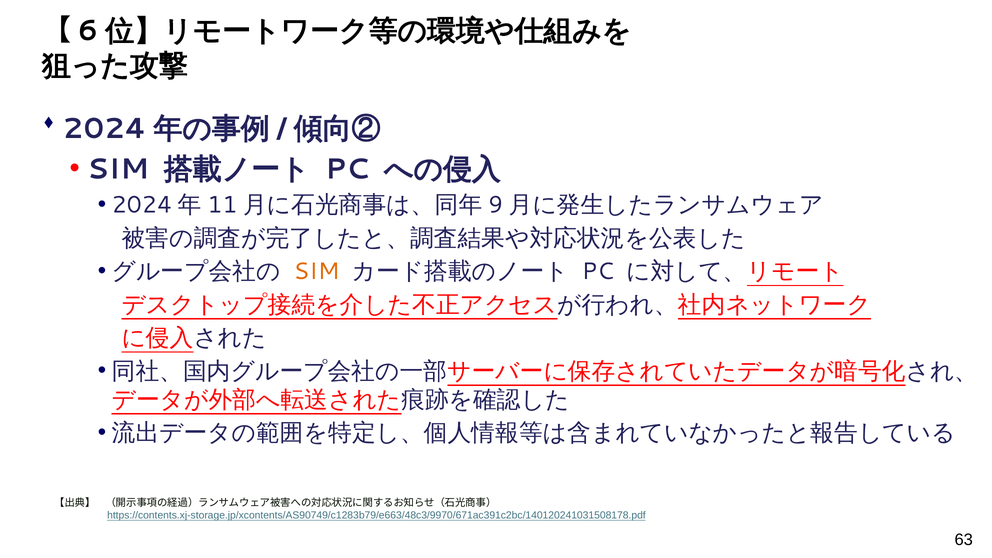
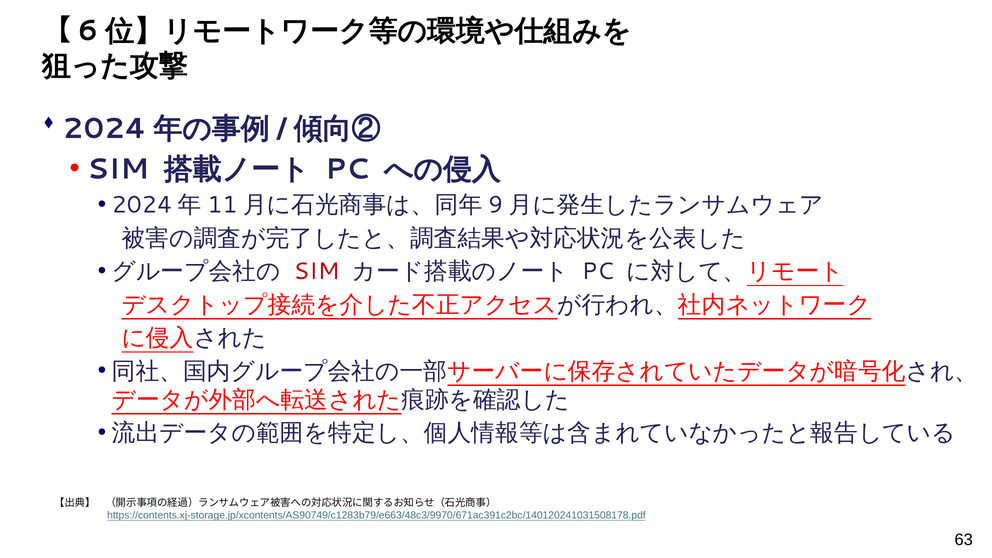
SIM colour: orange -> red (316, 272)
